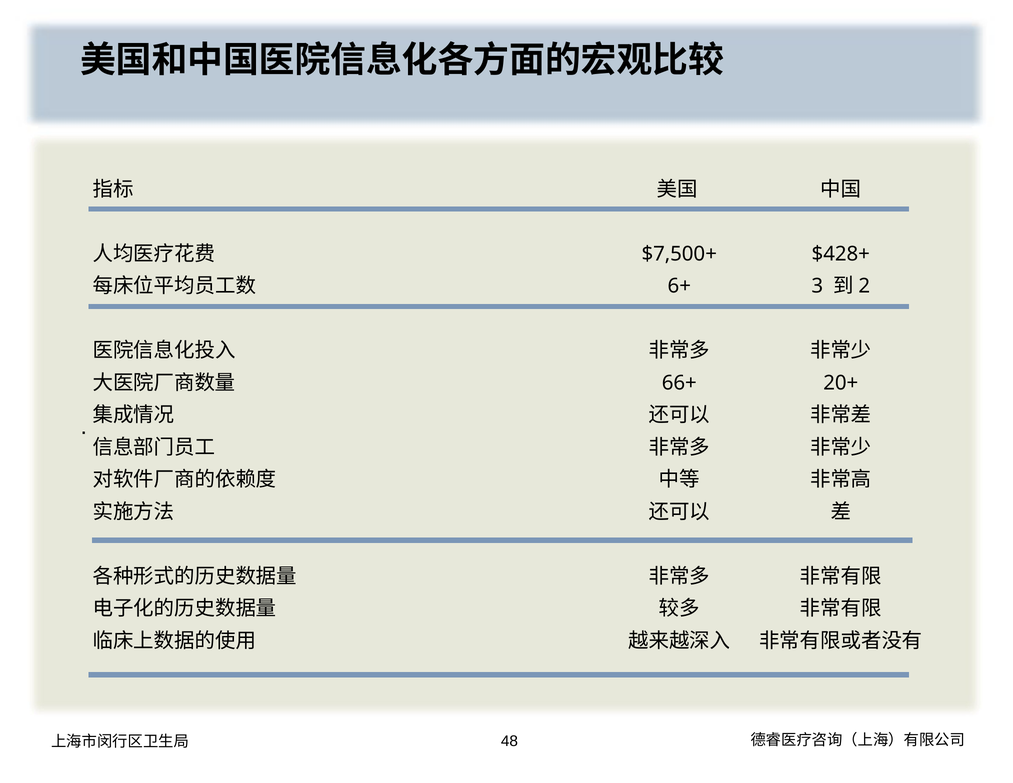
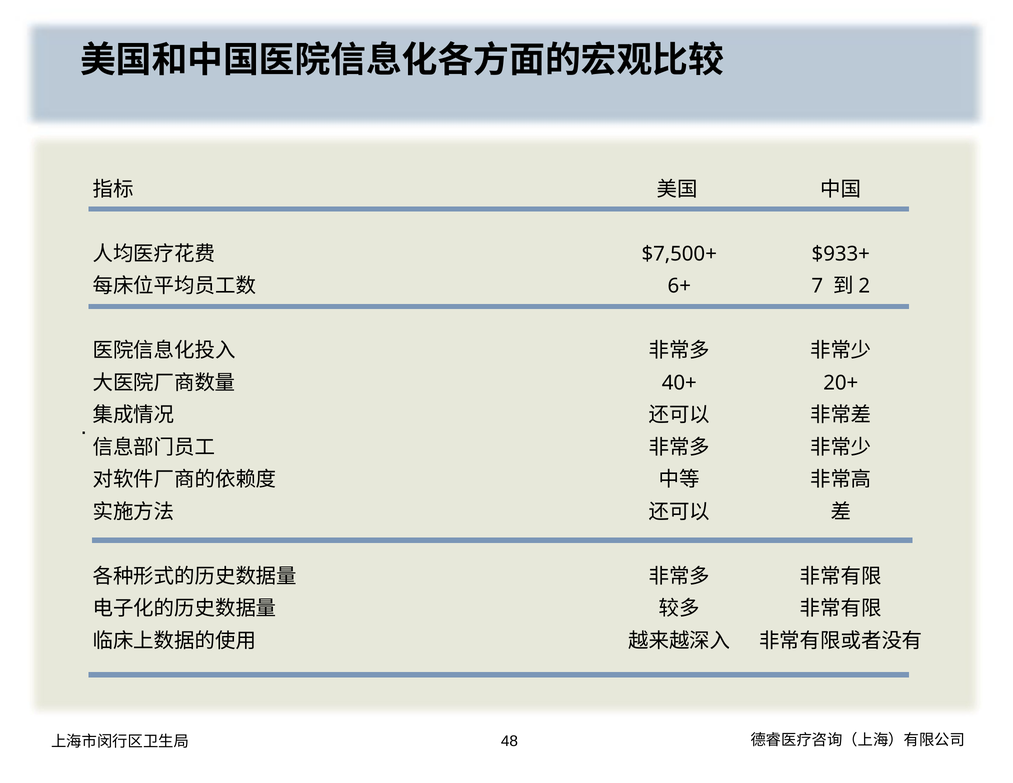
$428+: $428+ -> $933+ (841, 254)
3: 3 -> 7 (817, 286)
66+: 66+ -> 40+ (679, 383)
